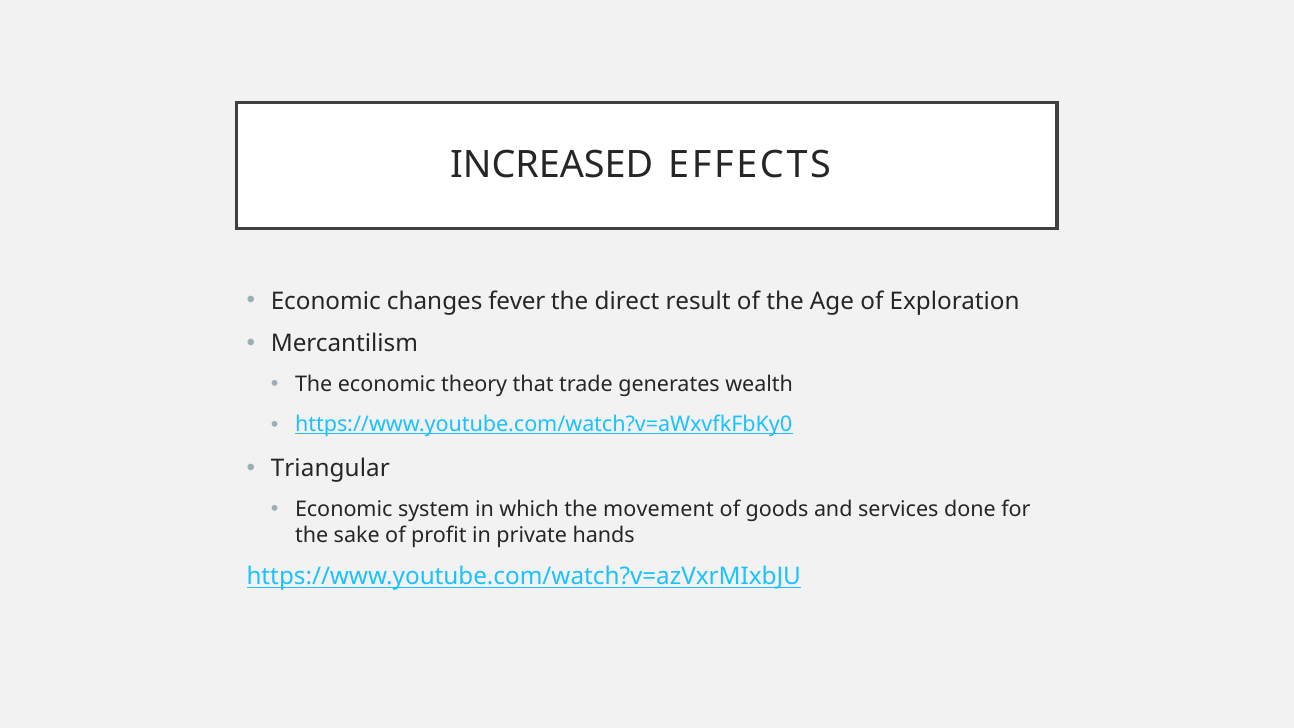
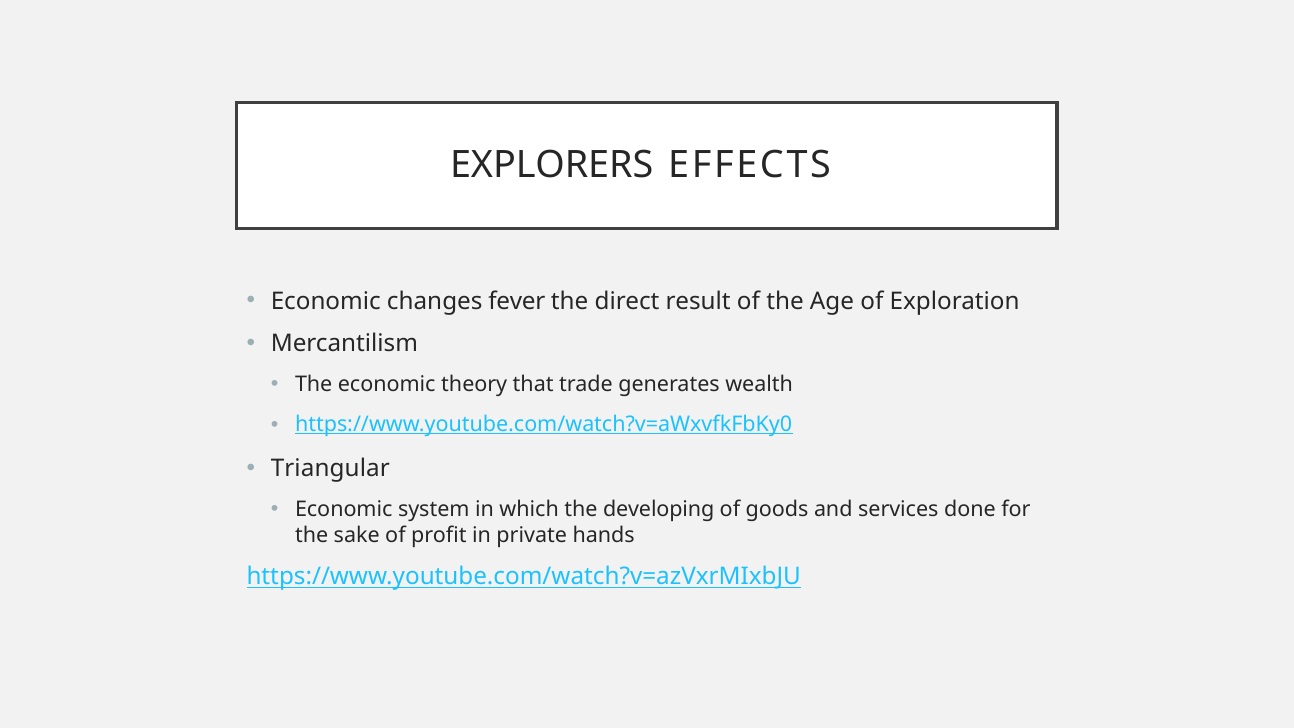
INCREASED: INCREASED -> EXPLORERS (552, 165)
movement: movement -> developing (659, 509)
